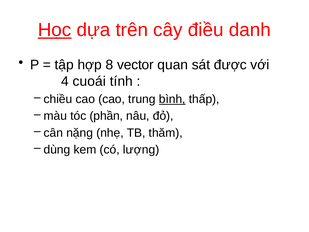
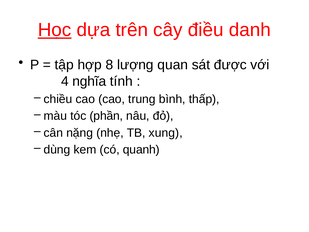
vector: vector -> lượng (135, 65)
cuoái: cuoái -> nghĩa (89, 81)
bình underline: present -> none (172, 99)
thăm: thăm -> xung (166, 133)
lượng: lượng -> quanh (141, 150)
